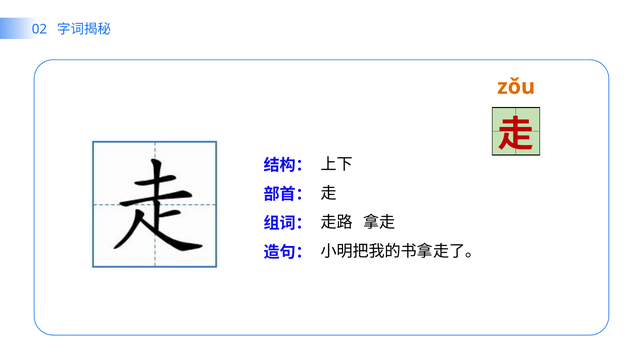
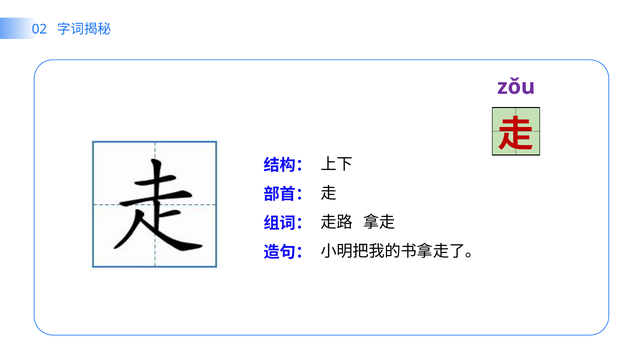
zǒu colour: orange -> purple (516, 87)
